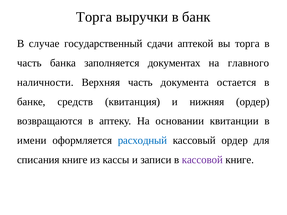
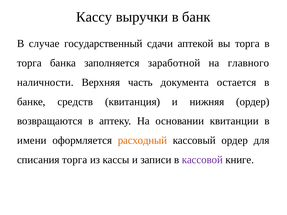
Торга: Торга -> Кассу (94, 17)
часть: часть -> торга (29, 63)
документах: документах -> заработной (174, 63)
расходный colour: blue -> orange (142, 141)
списания книге: книге -> торга (75, 160)
